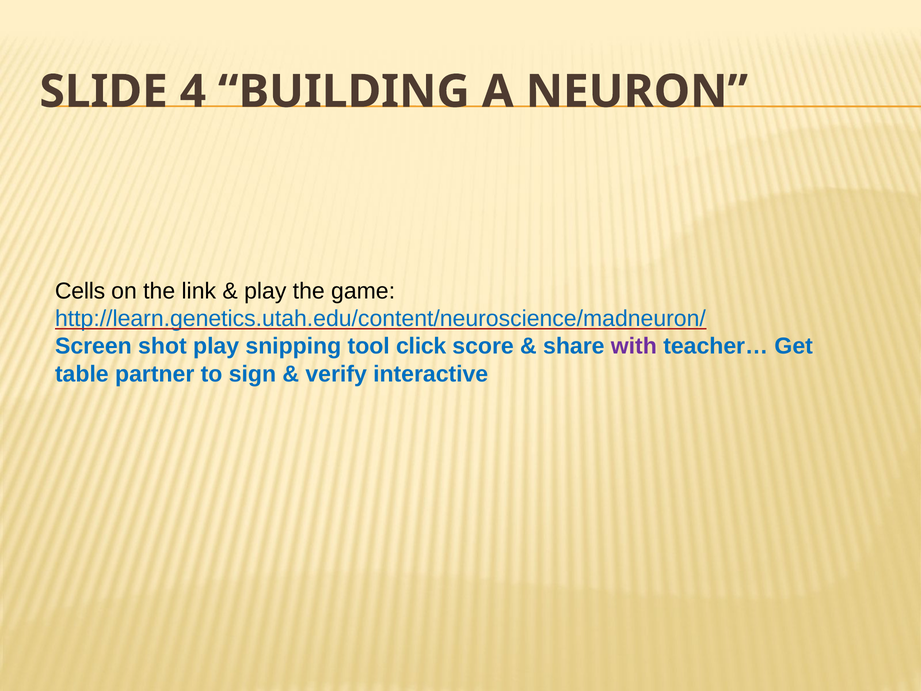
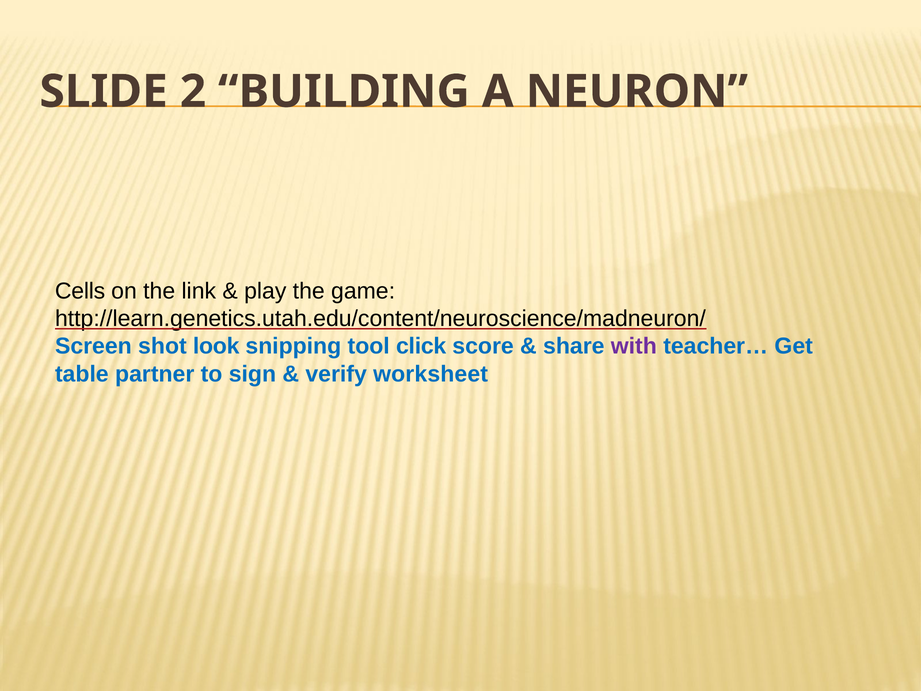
4: 4 -> 2 (193, 92)
http://learn.genetics.utah.edu/content/neuroscience/madneuron/ colour: blue -> black (380, 319)
shot play: play -> look (216, 346)
interactive: interactive -> worksheet (431, 374)
